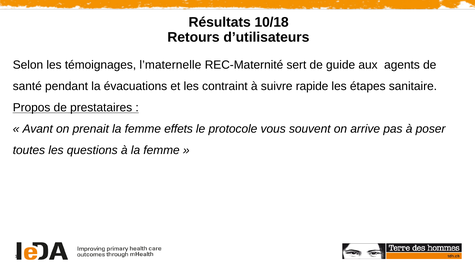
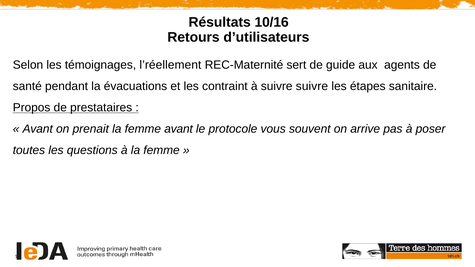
10/18: 10/18 -> 10/16 (272, 22)
l’maternelle: l’maternelle -> l’réellement (170, 65)
suivre rapide: rapide -> suivre (312, 86)
femme effets: effets -> avant (179, 129)
